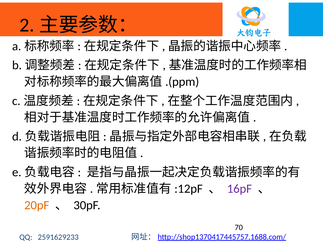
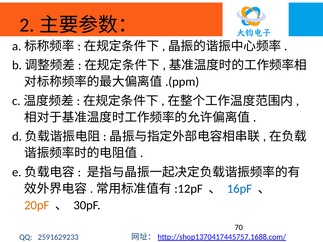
16pF colour: purple -> blue (239, 189)
